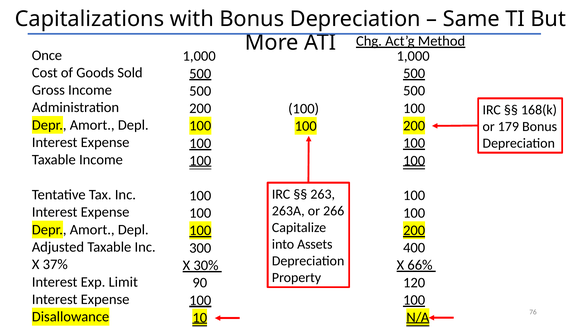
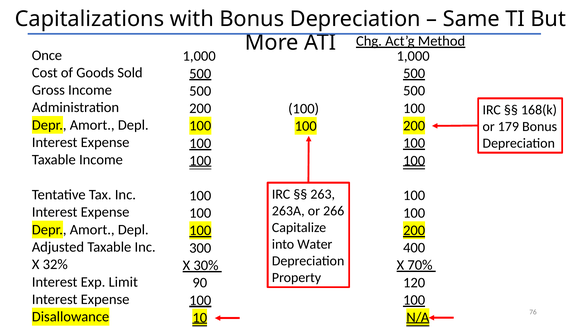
Assets: Assets -> Water (315, 244)
37%: 37% -> 32% (55, 264)
66%: 66% -> 70% (420, 265)
